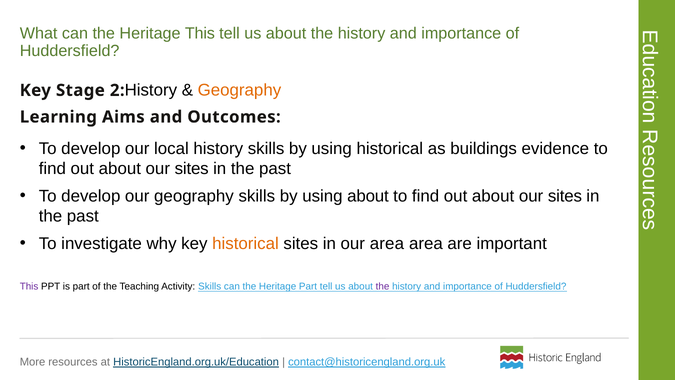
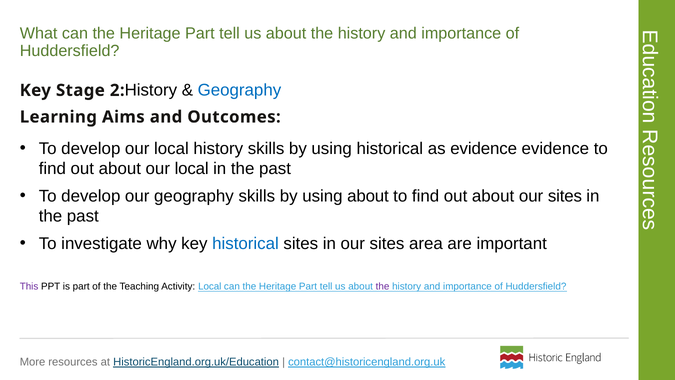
This: This -> Part (200, 34)
Geography colour: orange -> blue (239, 90)
as buildings: buildings -> evidence (484, 148)
sites: sites -> local (192, 169)
historical colour: orange -> blue (245, 243)
in our area: area -> sites (387, 243)
Activity Skills: Skills -> Local (210, 287)
